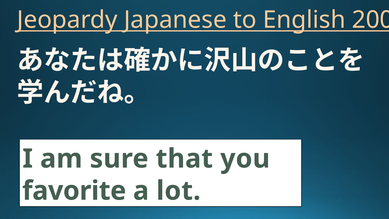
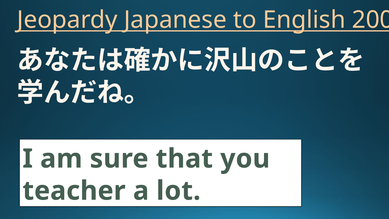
favorite: favorite -> teacher (74, 191)
